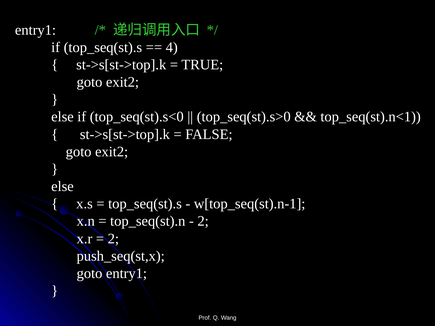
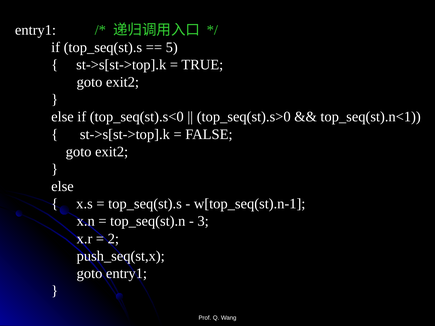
4: 4 -> 5 (172, 47)
2: 2 -> 3 (203, 221)
